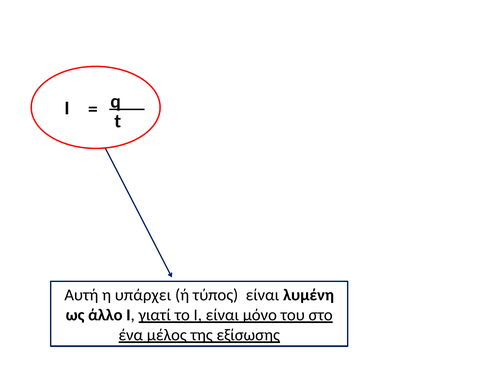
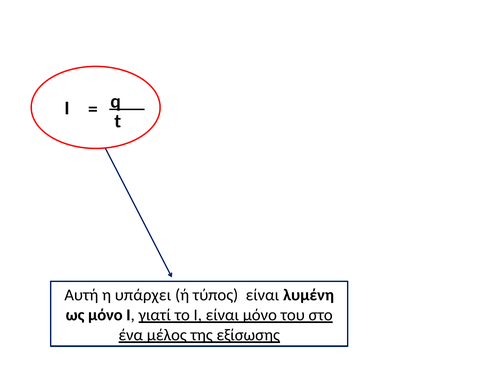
ως άλλο: άλλο -> μόνο (105, 315)
